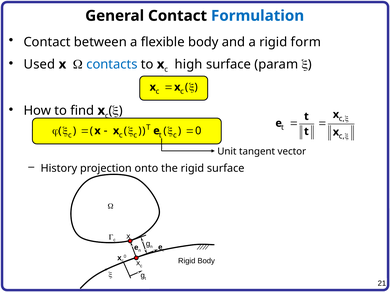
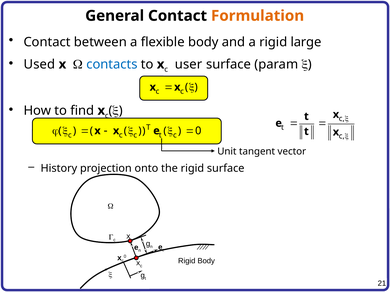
Formulation colour: blue -> orange (258, 16)
form: form -> large (306, 42)
high: high -> user (189, 64)
